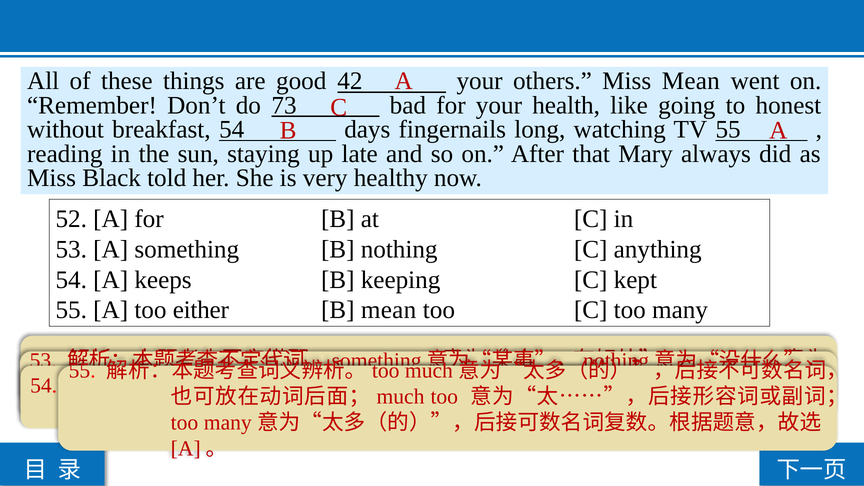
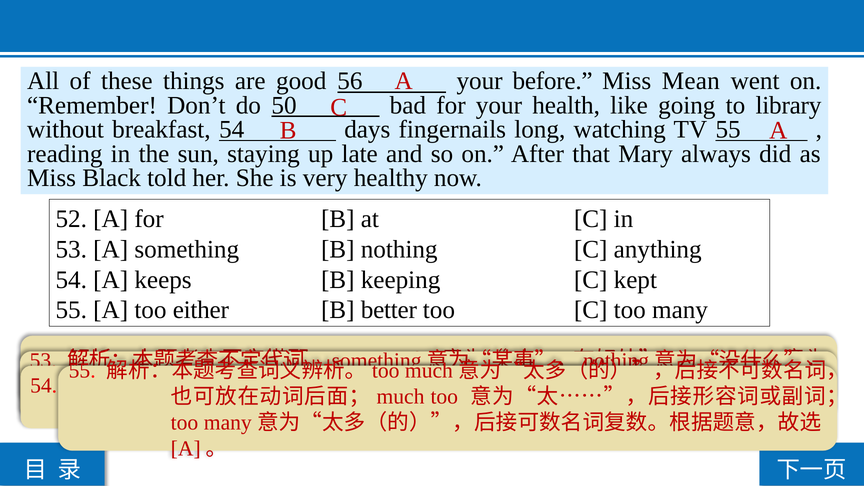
42: 42 -> 56 (350, 81)
others: others -> before (553, 81)
73: 73 -> 50 (284, 105)
honest: honest -> library (788, 105)
B mean: mean -> better (389, 310)
